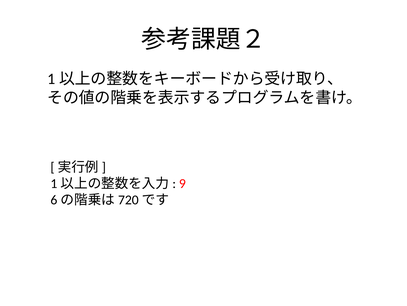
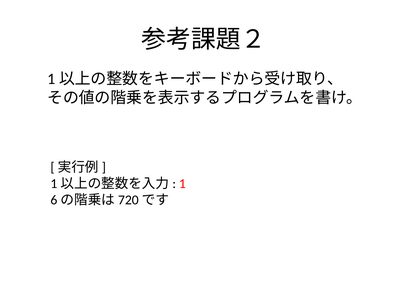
9: 9 -> 1 (182, 183)
